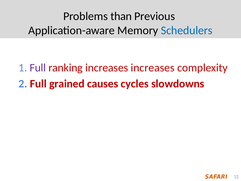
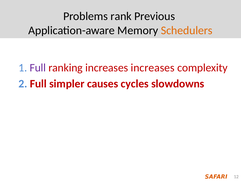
than: than -> rank (121, 16)
Schedulers colour: blue -> orange (187, 30)
grained: grained -> simpler (67, 84)
